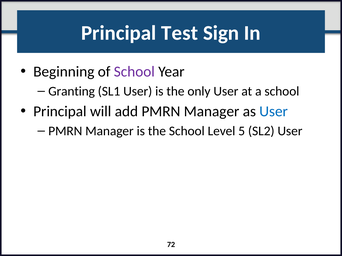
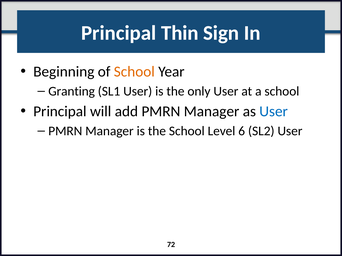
Test: Test -> Thin (180, 33)
School colour: purple -> orange (134, 72)
5: 5 -> 6 (242, 131)
